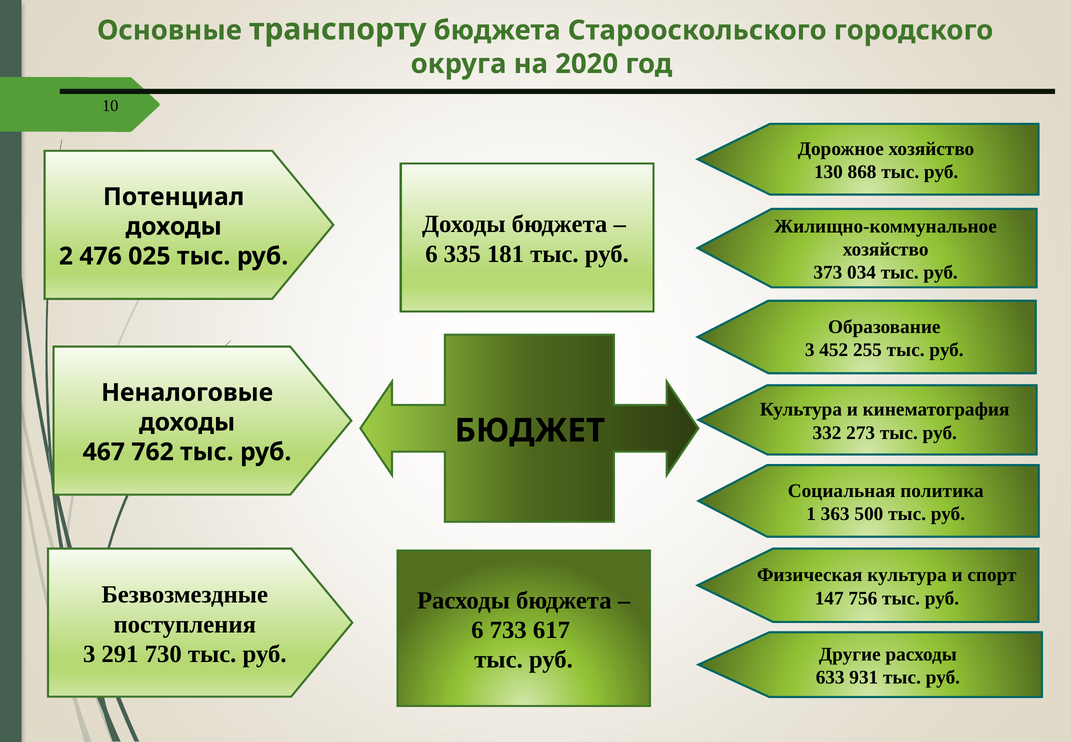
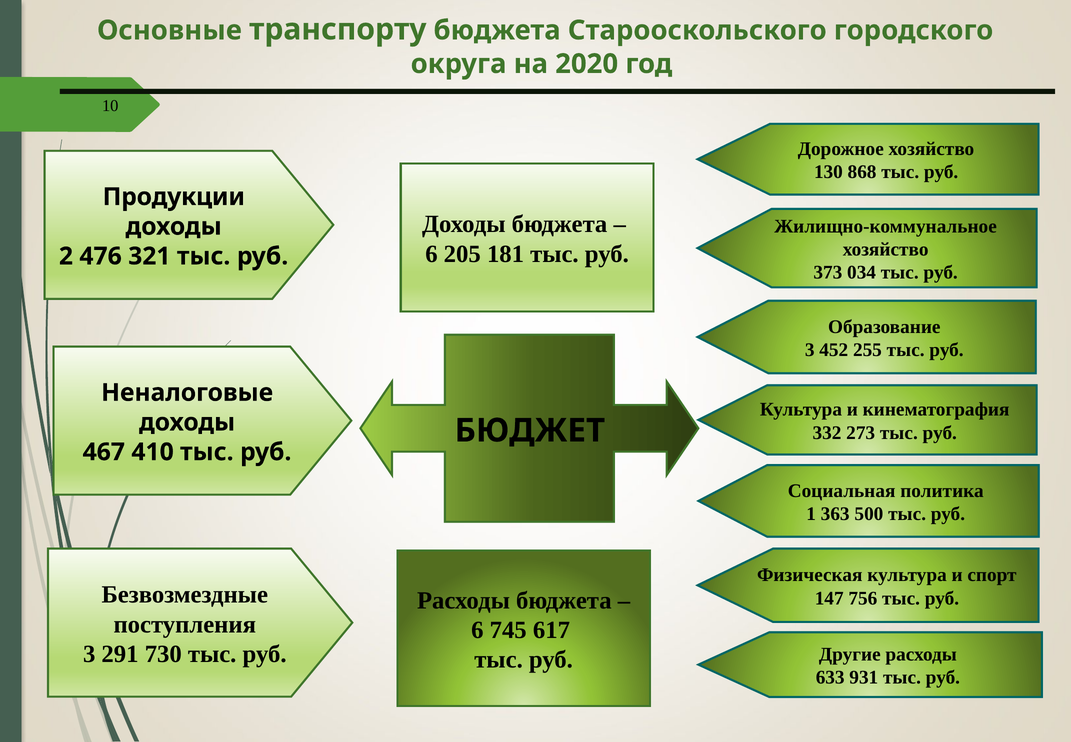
Потенциал: Потенциал -> Продукции (174, 197)
335: 335 -> 205 (462, 254)
025: 025 -> 321 (149, 256)
762: 762 -> 410 (153, 452)
733: 733 -> 745 (508, 630)
